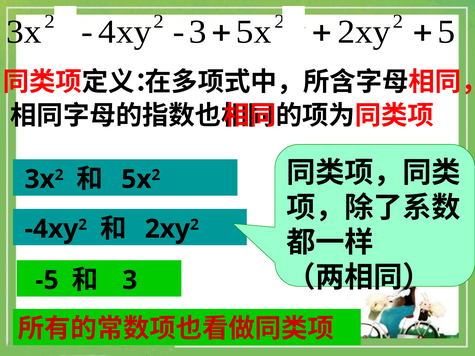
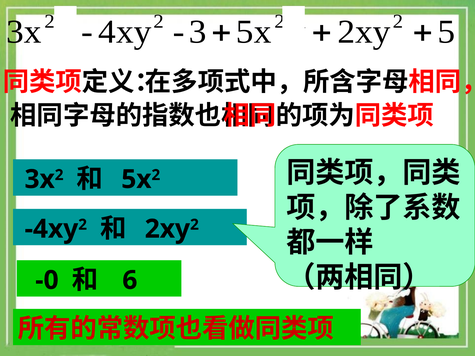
-5: -5 -> -0 (47, 280)
3: 3 -> 6 (130, 280)
